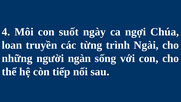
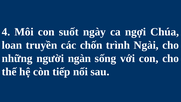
từng: từng -> chốn (91, 45)
